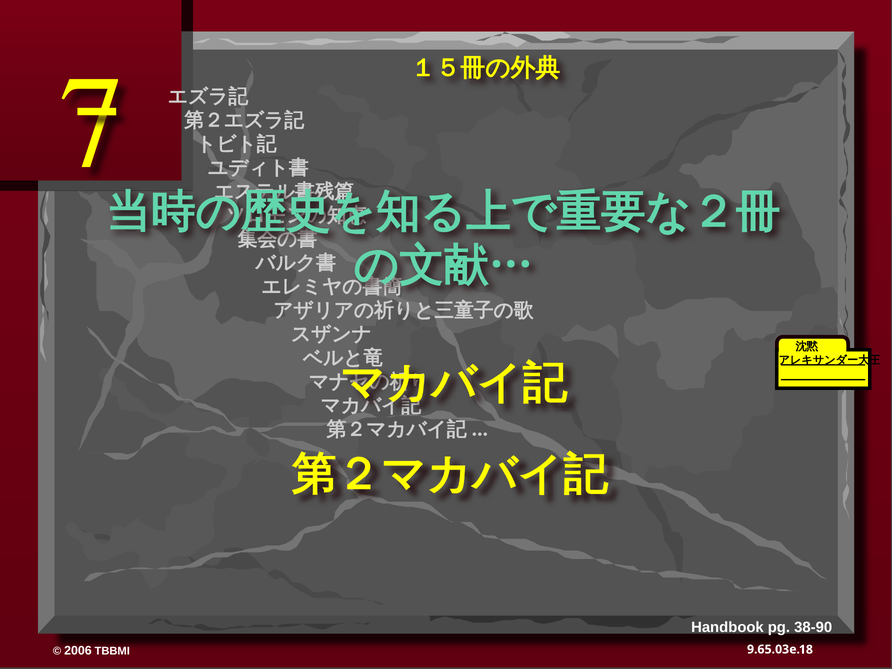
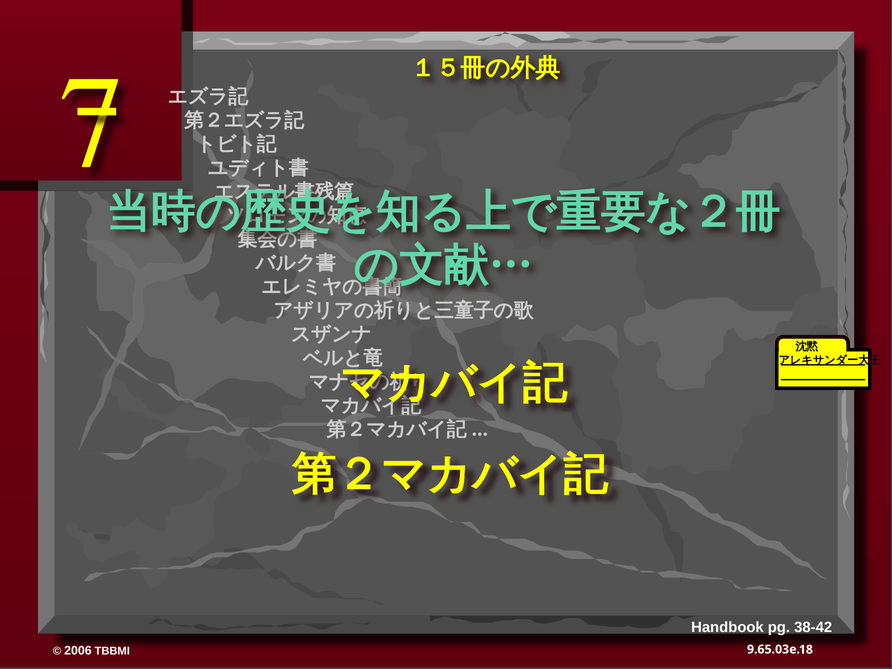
38-90: 38-90 -> 38-42 (813, 628)
